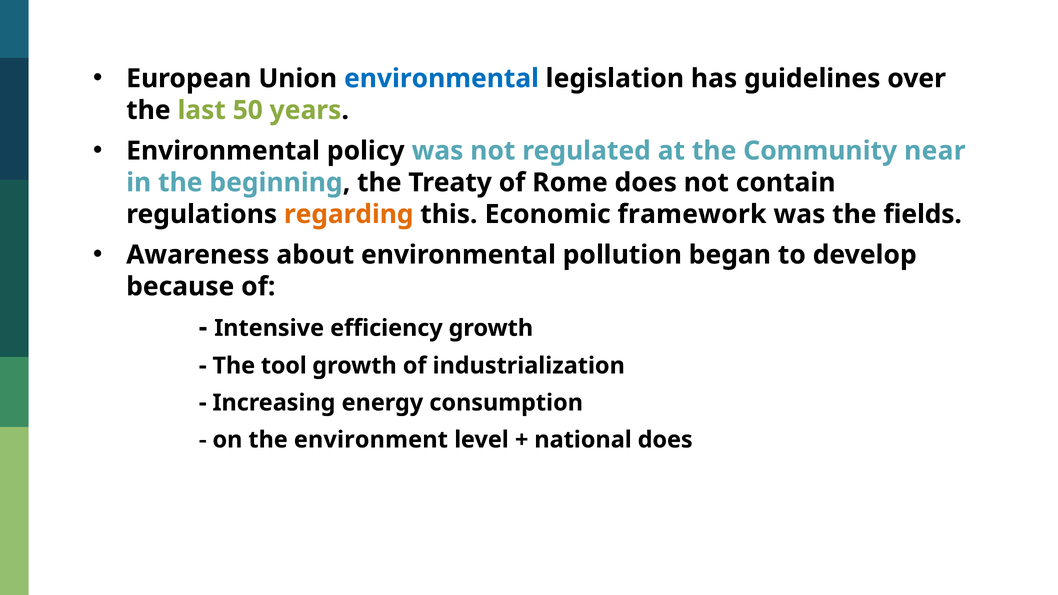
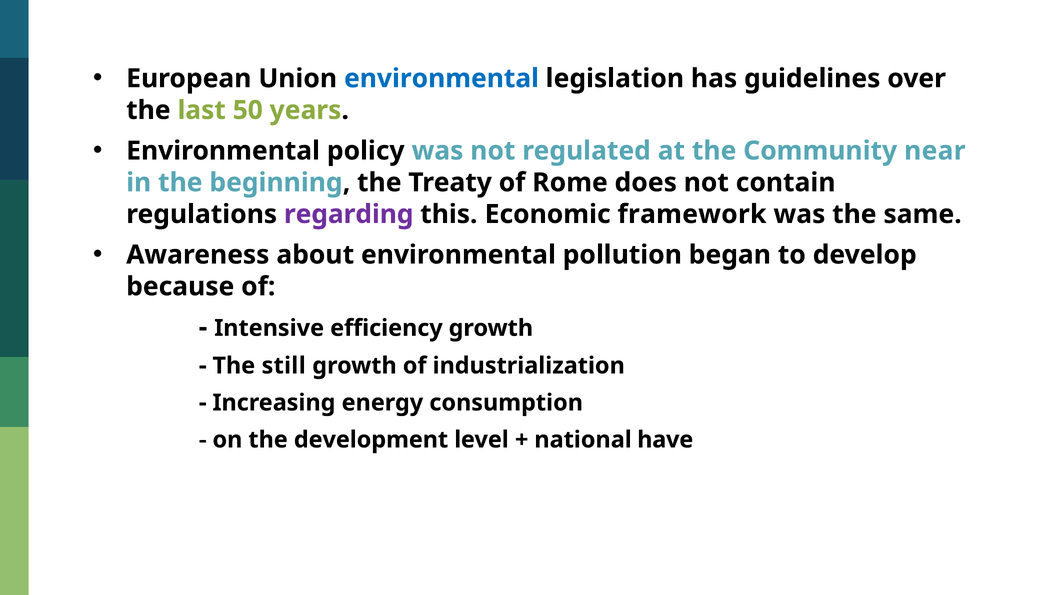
regarding colour: orange -> purple (349, 214)
fields: fields -> same (923, 214)
tool: tool -> still (284, 366)
environment: environment -> development (371, 440)
national does: does -> have (665, 440)
